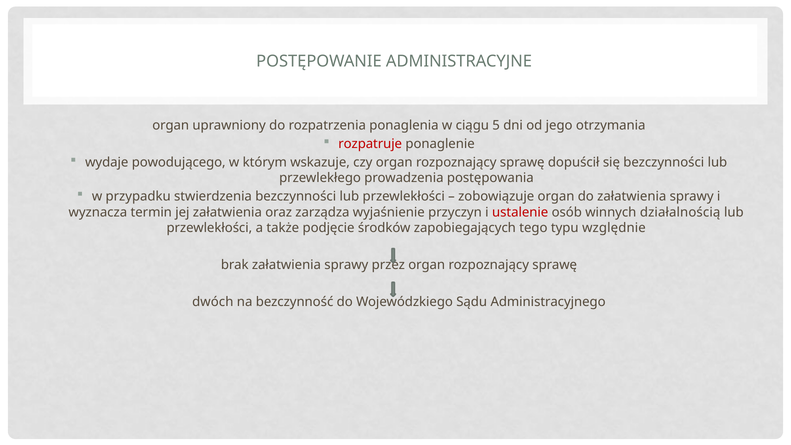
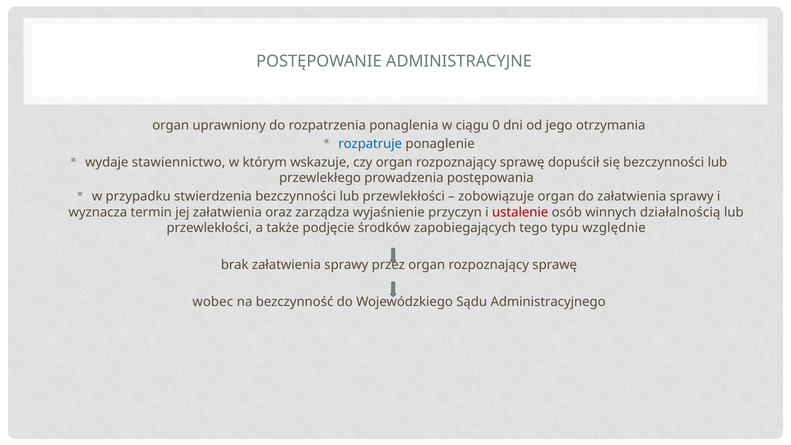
5: 5 -> 0 (496, 125)
rozpatruje colour: red -> blue (370, 144)
powodującego: powodującego -> stawiennictwo (179, 162)
dwóch: dwóch -> wobec (213, 302)
